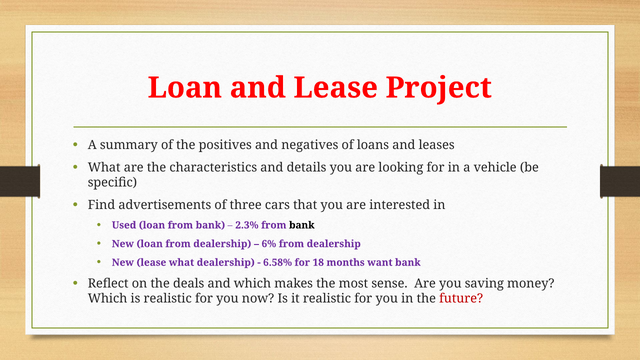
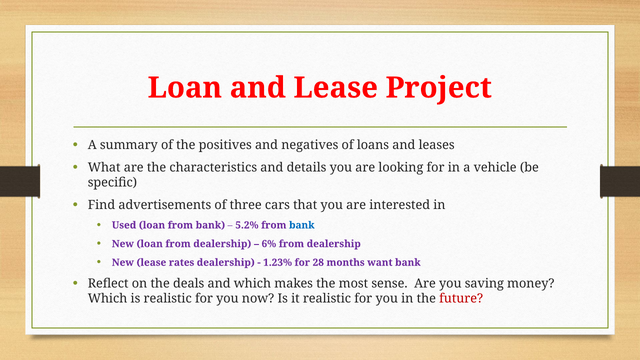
2.3%: 2.3% -> 5.2% (247, 225)
bank colour: black -> blue (302, 225)
lease what: what -> rates (182, 263)
6.58%: 6.58% -> 1.23% (278, 263)
18: 18 -> 28 (318, 263)
